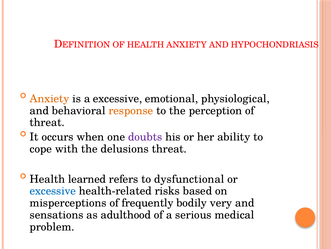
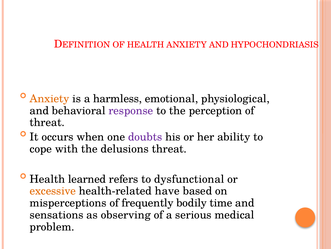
a excessive: excessive -> harmless (118, 98)
response colour: orange -> purple (131, 110)
excessive colour: blue -> orange (53, 191)
risks: risks -> have (167, 191)
very: very -> time (221, 202)
adulthood: adulthood -> observing (126, 214)
